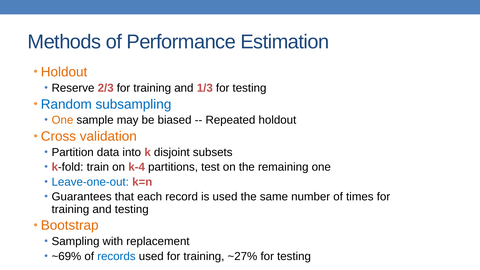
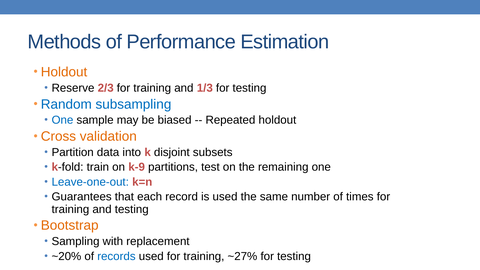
One colour: orange -> blue (62, 120)
k-4: k-4 -> k-9 (137, 167)
~69%: ~69% -> ~20% (66, 256)
